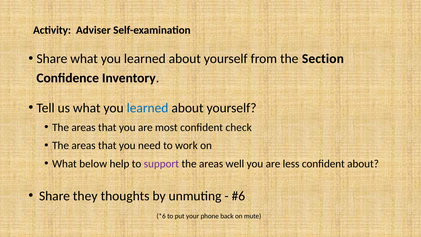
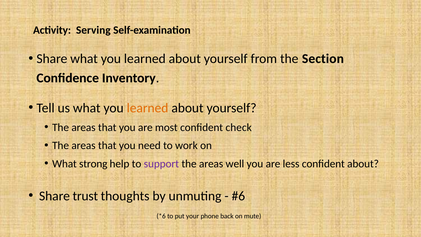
Adviser: Adviser -> Serving (93, 30)
learned colour: blue -> orange (148, 108)
below: below -> strong (93, 164)
they: they -> trust (85, 196)
